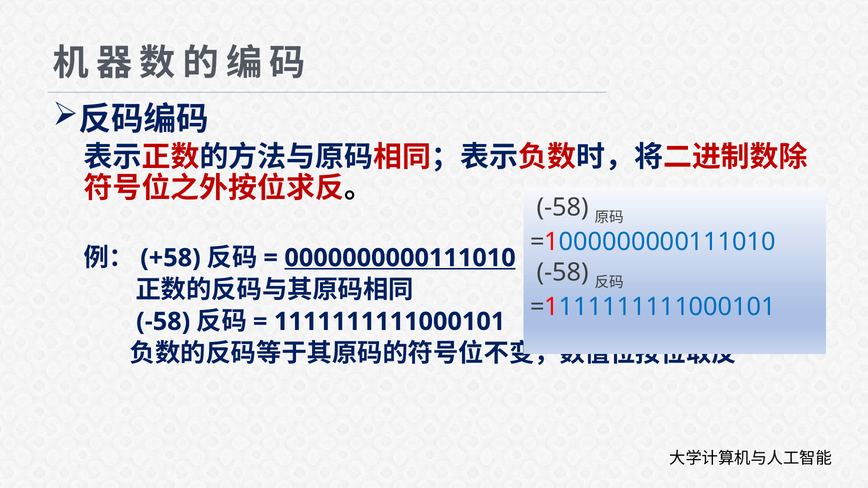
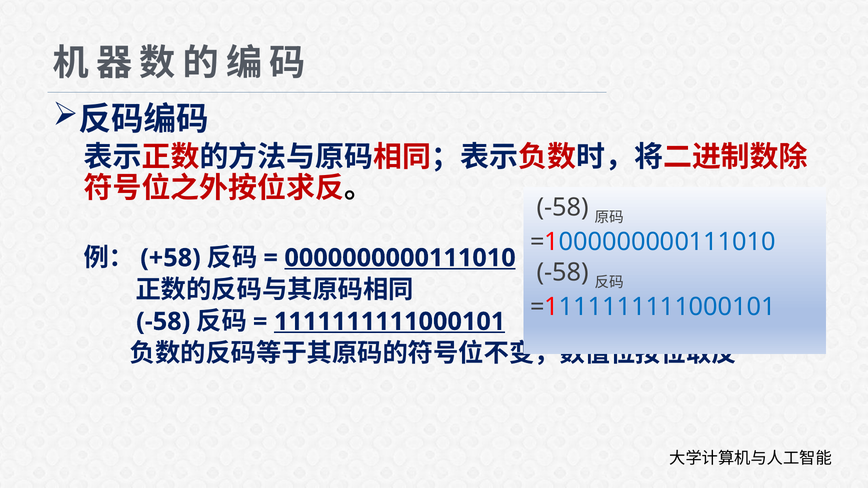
1111111111000101 underline: none -> present (390, 322)
